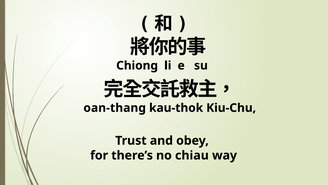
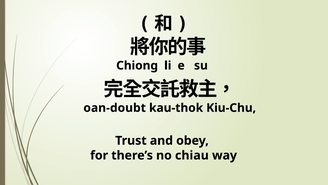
oan-thang: oan-thang -> oan-doubt (115, 108)
